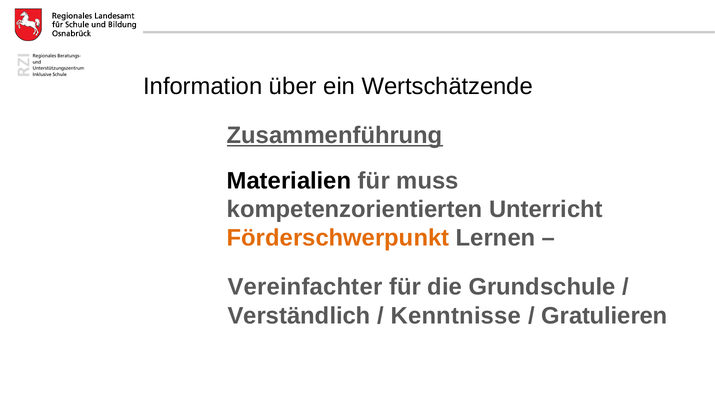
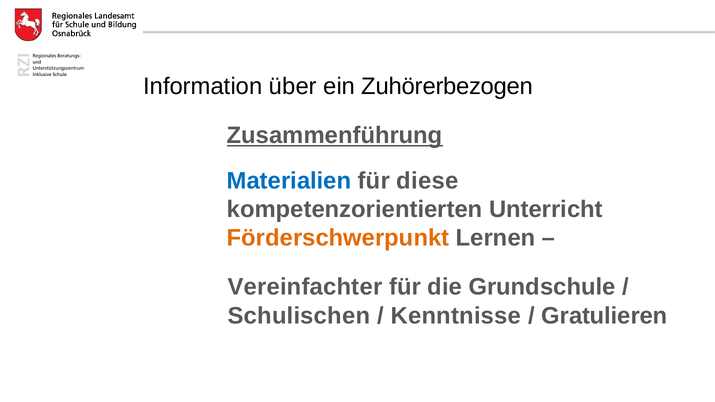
Wertschätzende: Wertschätzende -> Zuhörerbezogen (447, 86)
Materialien colour: black -> blue (289, 181)
muss: muss -> diese (427, 181)
Verständlich: Verständlich -> Schulischen (299, 316)
